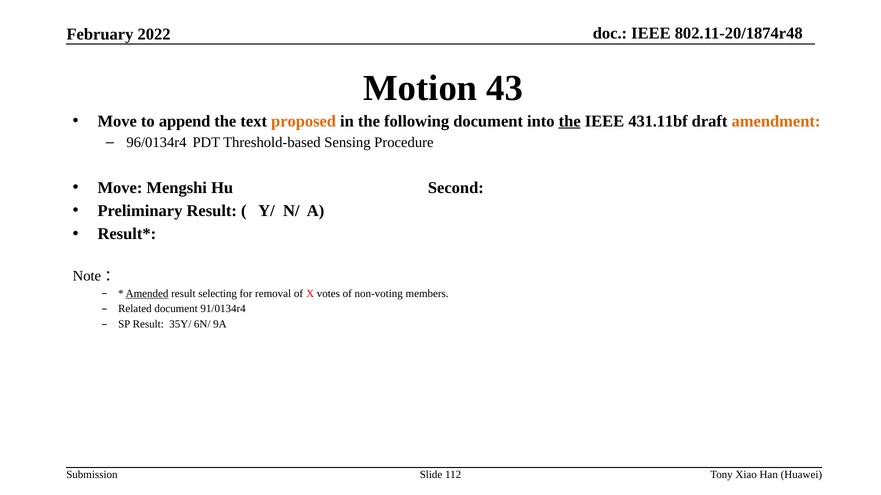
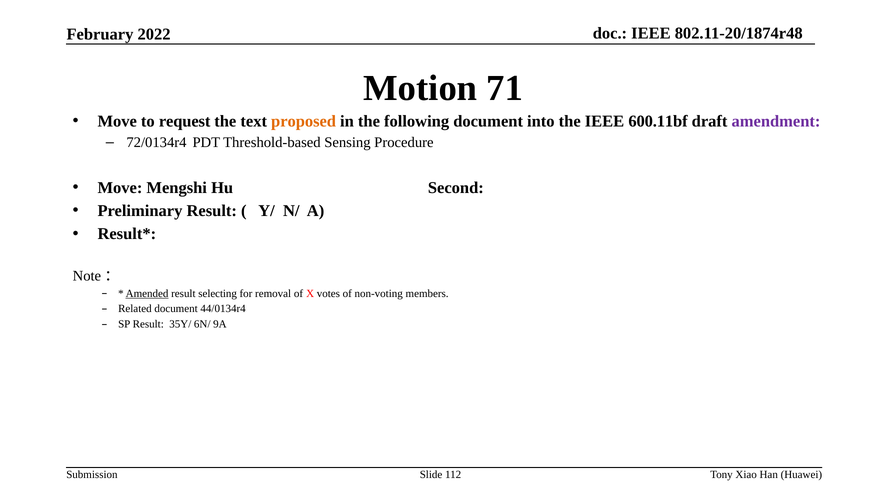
43: 43 -> 71 (505, 88)
append: append -> request (185, 121)
the underline: present -> none (570, 121)
431.11bf: 431.11bf -> 600.11bf (658, 121)
amendment colour: orange -> purple (776, 121)
96/0134r4: 96/0134r4 -> 72/0134r4 (156, 143)
91/0134r4: 91/0134r4 -> 44/0134r4 (223, 309)
